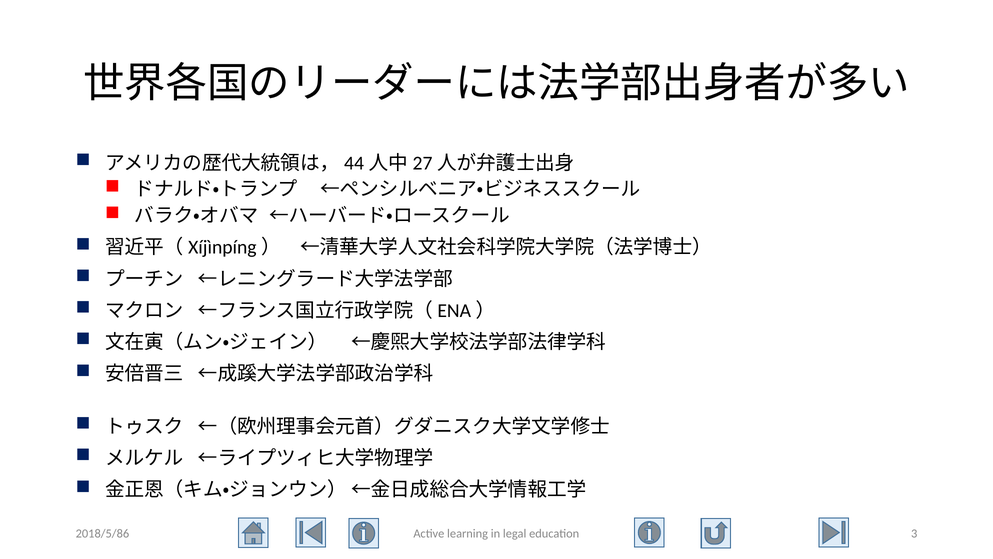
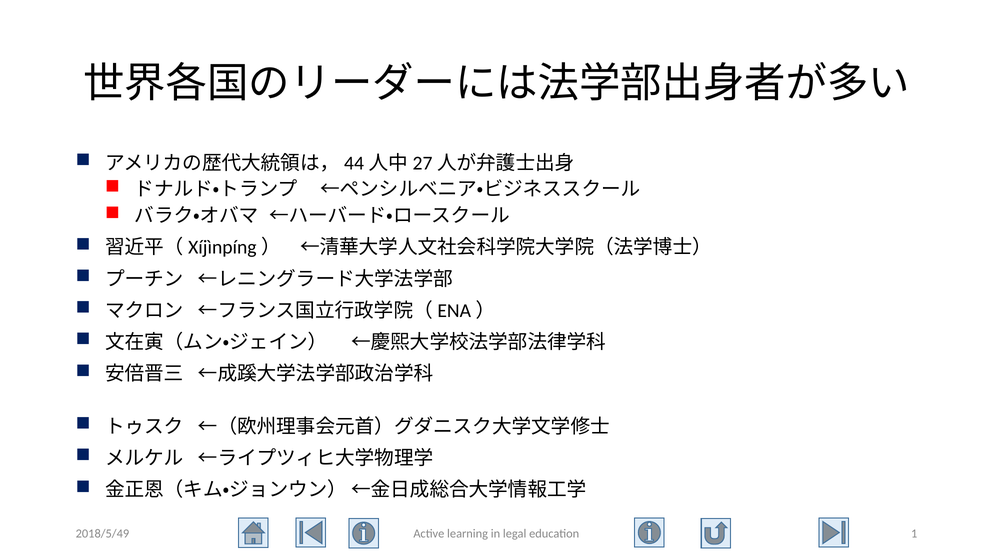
2018/5/86: 2018/5/86 -> 2018/5/49 (102, 533)
3: 3 -> 1 (914, 533)
